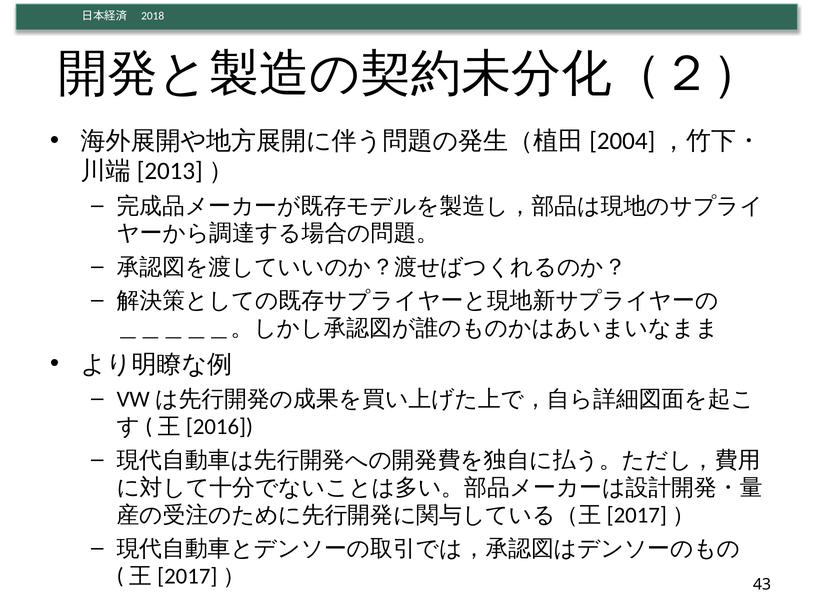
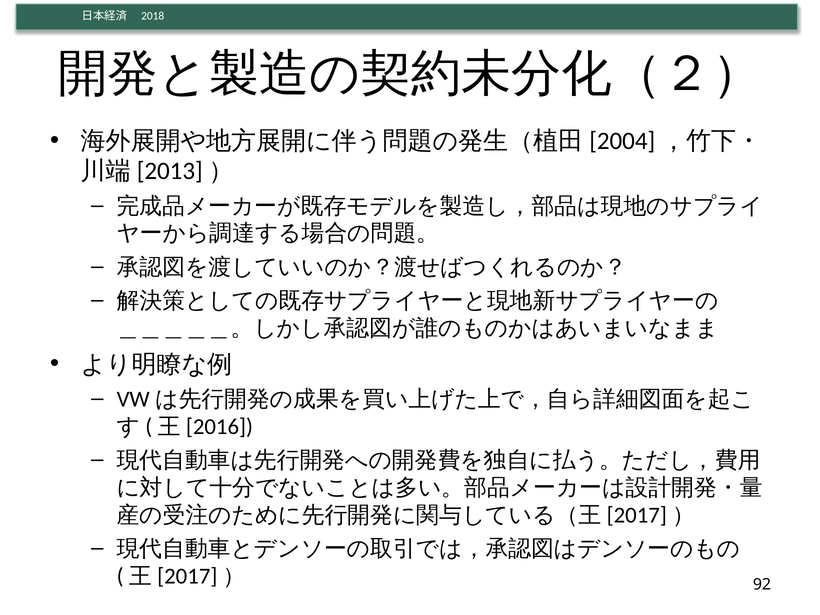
43: 43 -> 92 (762, 585)
